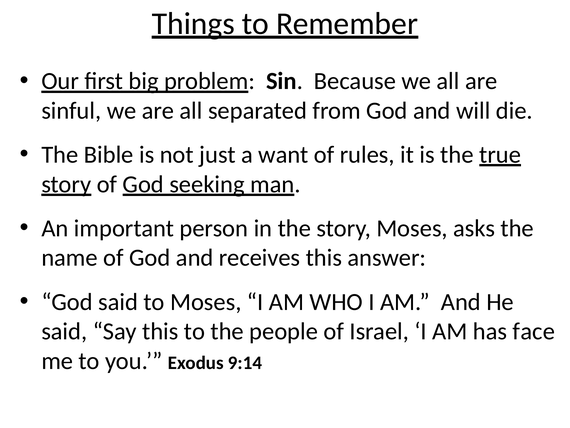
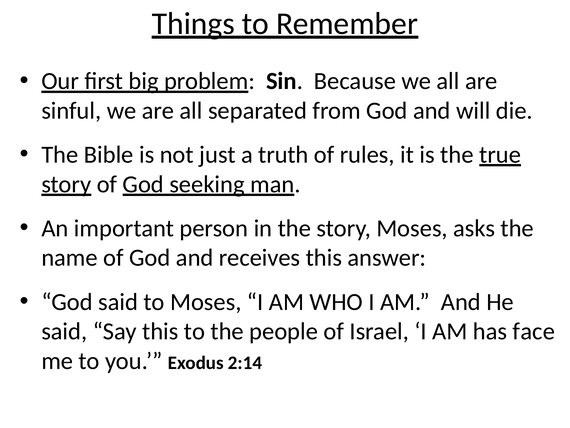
want: want -> truth (283, 155)
9:14: 9:14 -> 2:14 (245, 362)
